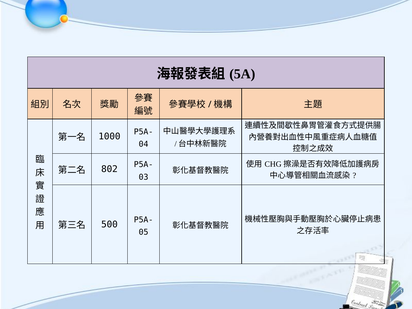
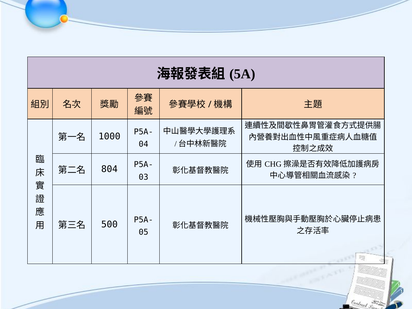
802: 802 -> 804 (109, 169)
